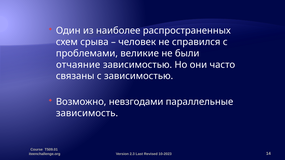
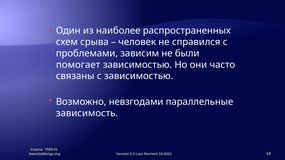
великие: великие -> зависим (140, 53)
отчаяние: отчаяние -> помогает (78, 65)
